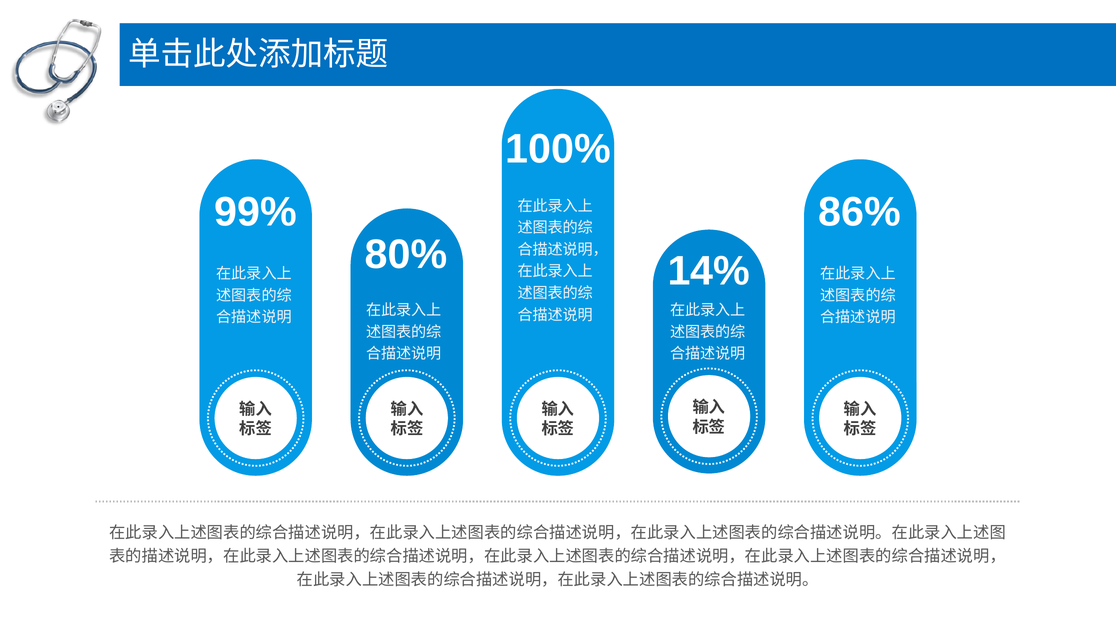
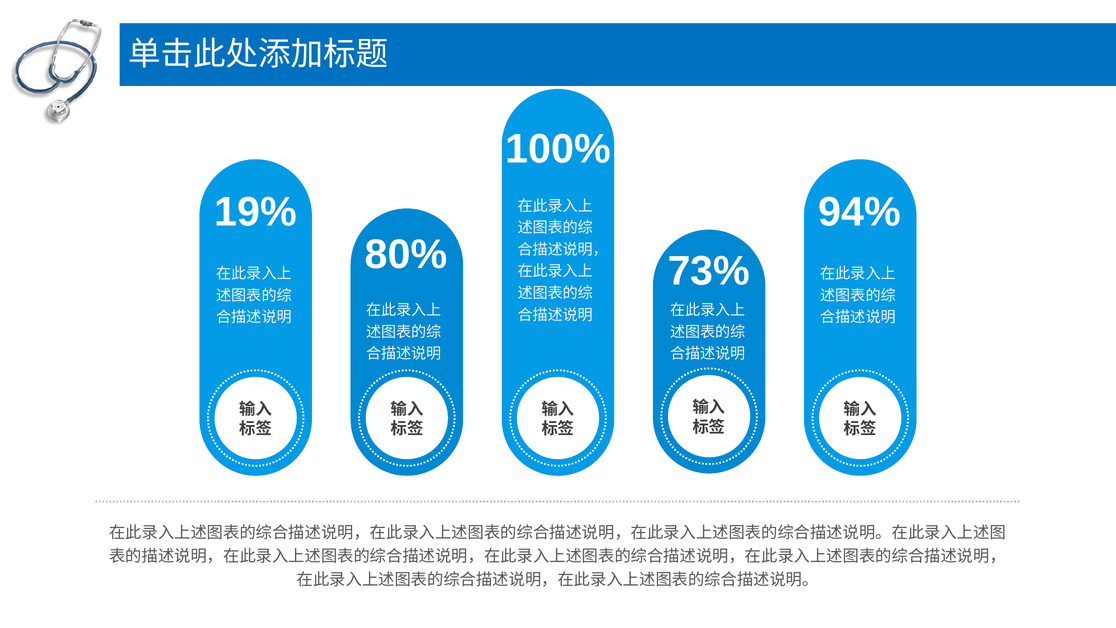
99%: 99% -> 19% (256, 212)
86%: 86% -> 94% (860, 212)
14%: 14% -> 73% (709, 271)
